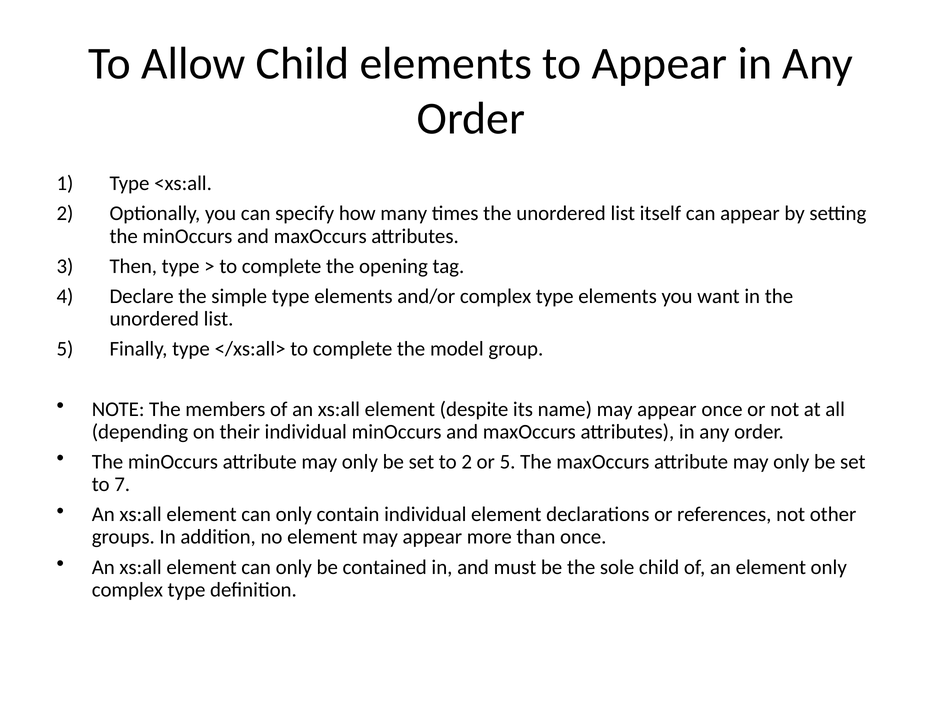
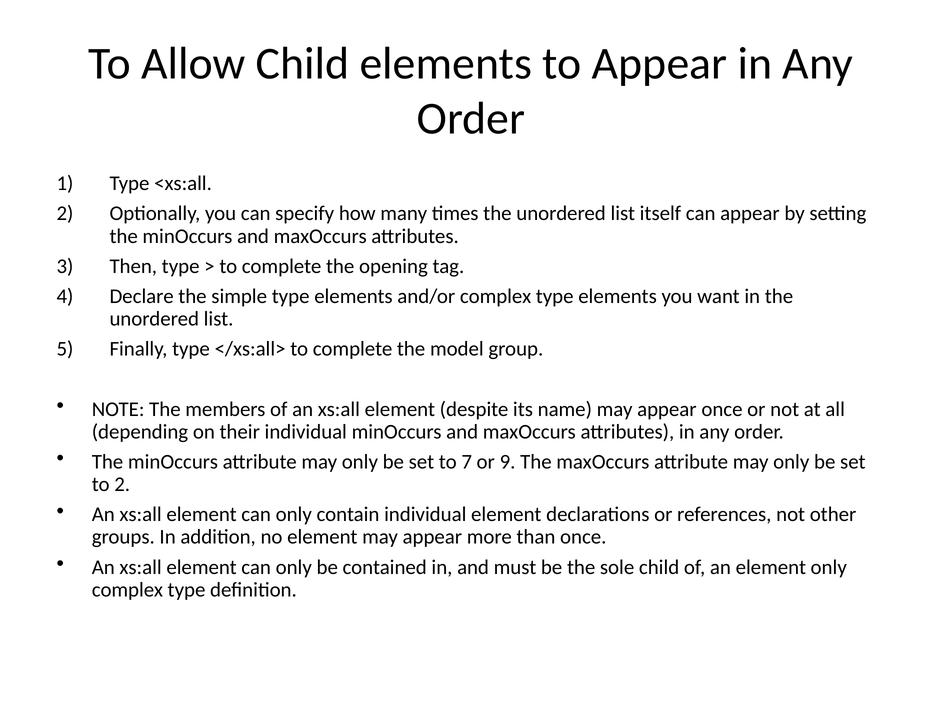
to 2: 2 -> 7 (467, 462)
or 5: 5 -> 9 (508, 462)
to 7: 7 -> 2 (122, 485)
